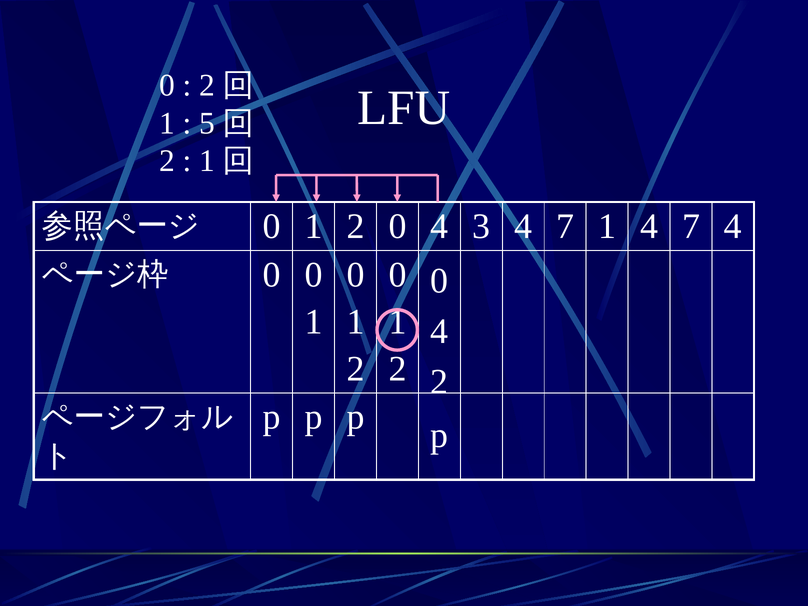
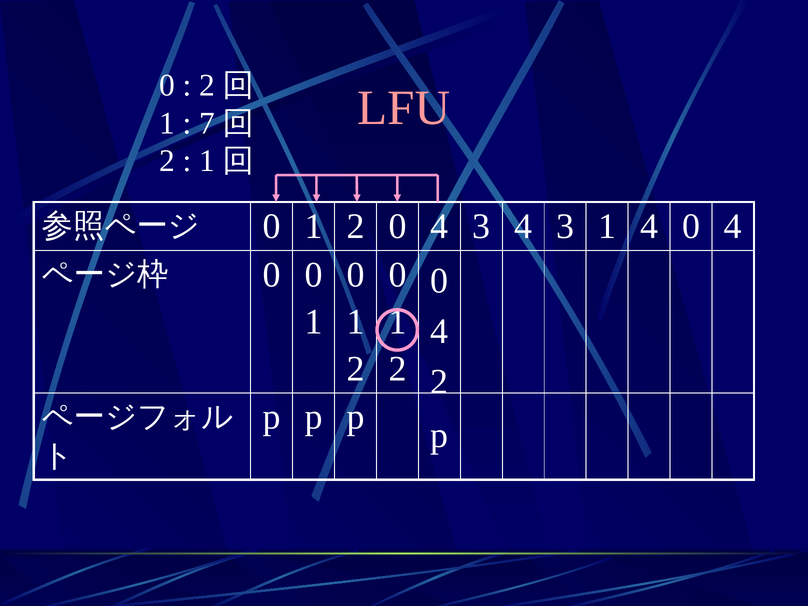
LFU colour: white -> pink (404, 108)
5: 5 -> 7 (207, 123)
3 4 7: 7 -> 3 (565, 226)
1 4 7: 7 -> 0 (691, 226)
